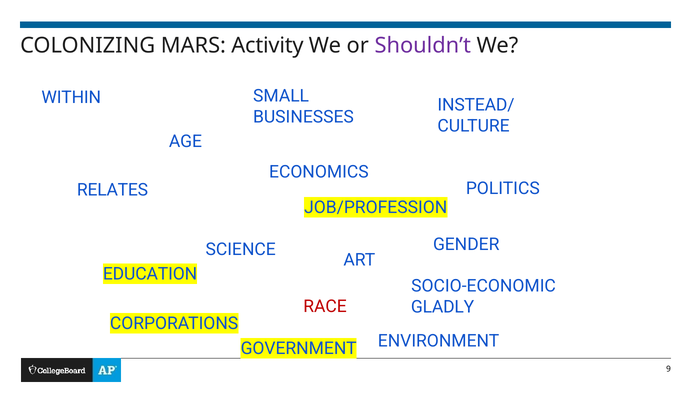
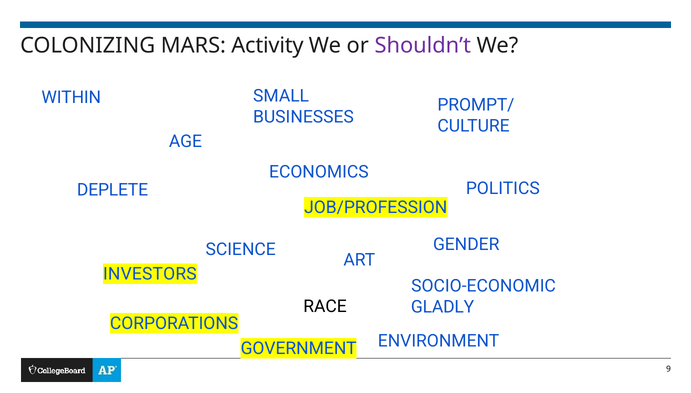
INSTEAD/: INSTEAD/ -> PROMPT/ (476, 105)
RELATES: RELATES -> DEPLETE (113, 190)
EDUCATION: EDUCATION -> INVESTORS (150, 274)
RACE colour: red -> black (325, 307)
